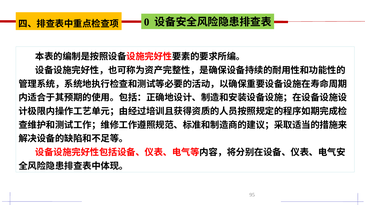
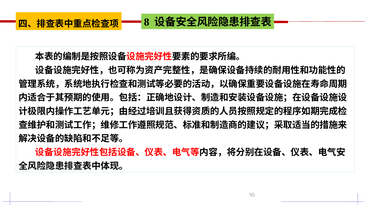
0: 0 -> 8 (147, 22)
